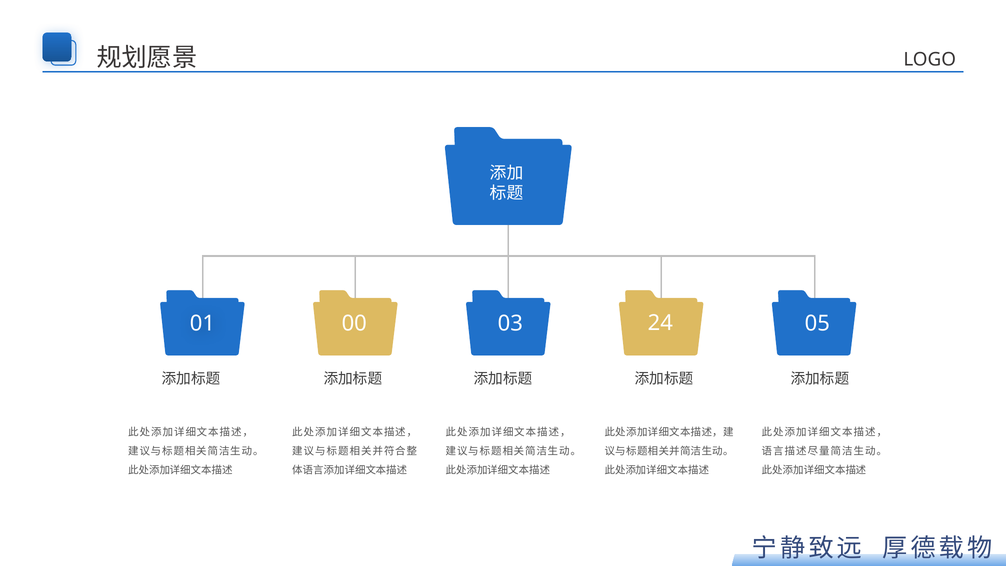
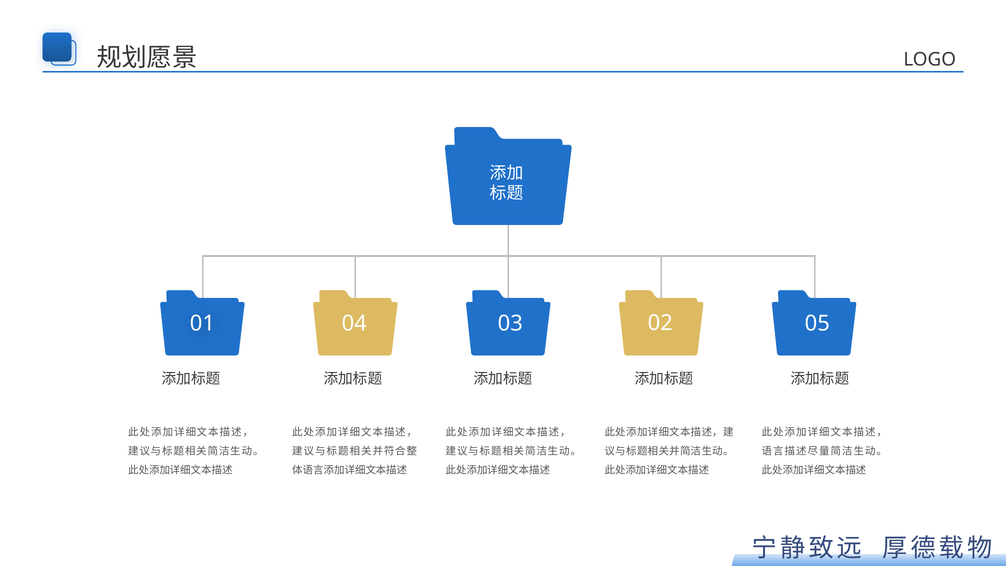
00: 00 -> 04 (354, 323)
24: 24 -> 02 (660, 323)
